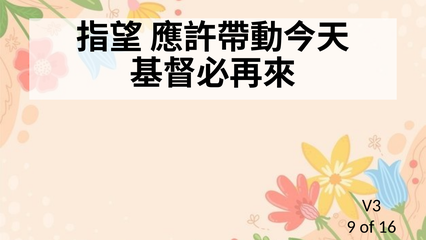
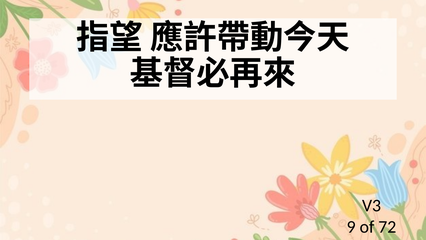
16: 16 -> 72 (387, 227)
